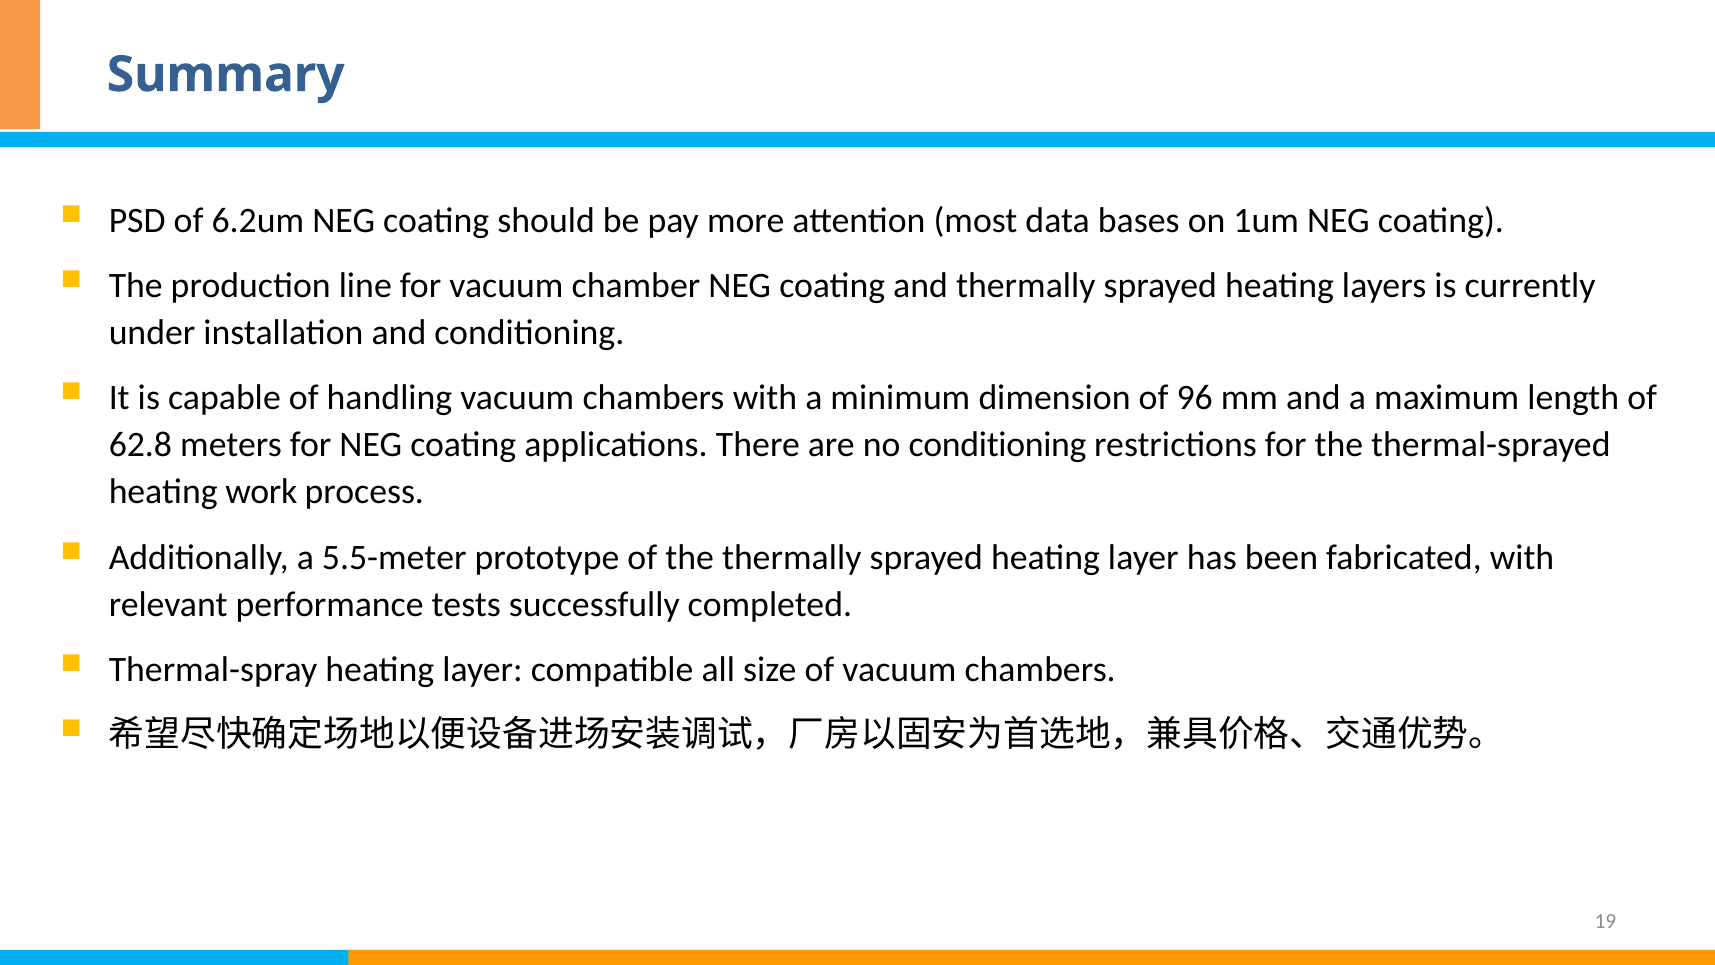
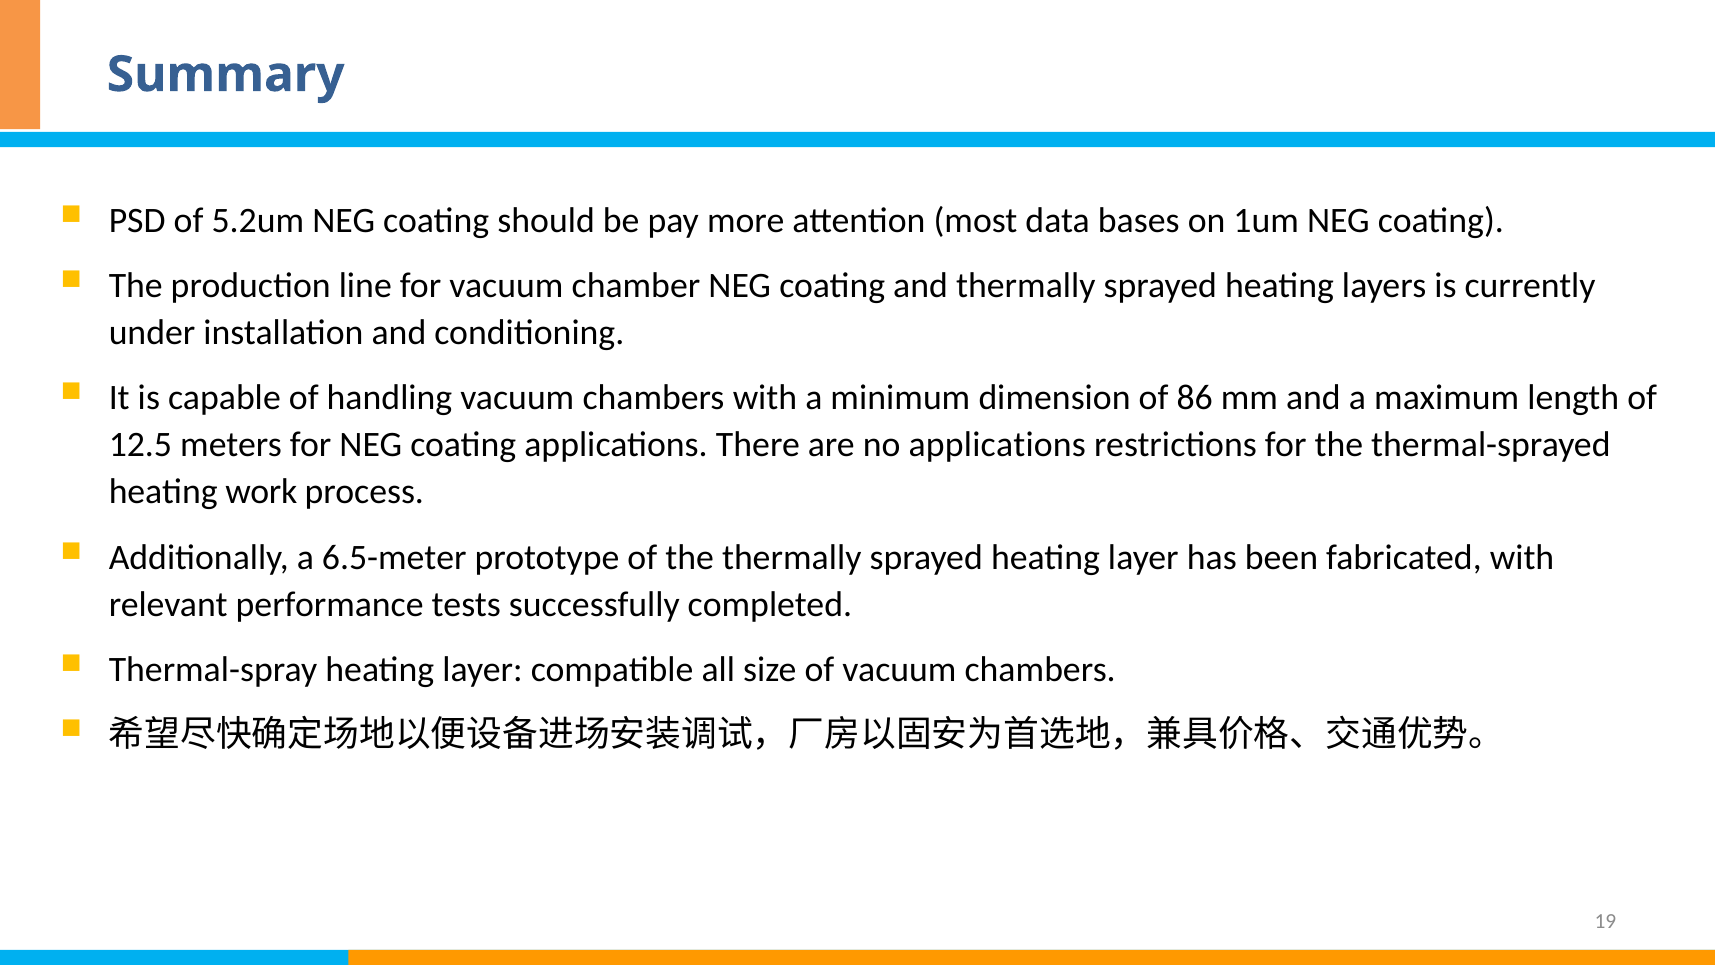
6.2um: 6.2um -> 5.2um (258, 220)
96: 96 -> 86 (1195, 398)
62.8: 62.8 -> 12.5 (140, 445)
no conditioning: conditioning -> applications (997, 445)
5.5-meter: 5.5-meter -> 6.5-meter (394, 557)
